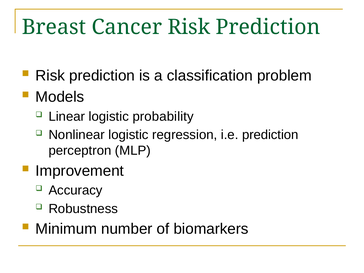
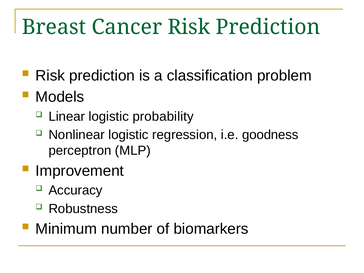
i.e prediction: prediction -> goodness (270, 135)
